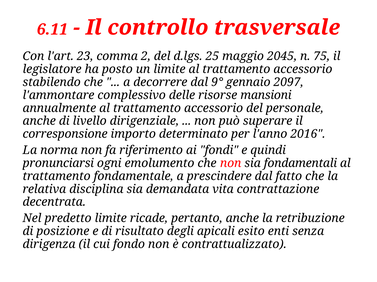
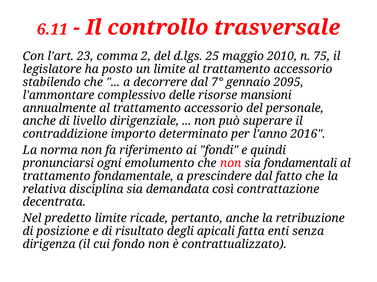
2045: 2045 -> 2010 (282, 56)
9°: 9° -> 7° (217, 82)
2097: 2097 -> 2095 (289, 82)
corresponsione: corresponsione -> contraddizione (65, 134)
vita: vita -> così (223, 190)
esito: esito -> fatta (251, 232)
